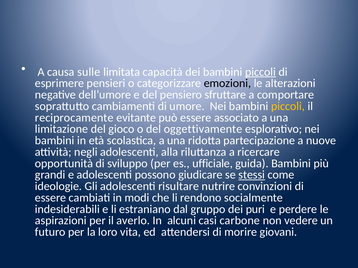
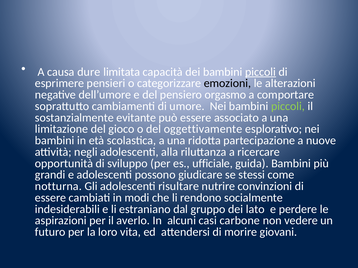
sulle: sulle -> dure (89, 72)
sfruttare: sfruttare -> orgasmo (225, 95)
piccoli colour: yellow -> light green (288, 106)
reciprocamente: reciprocamente -> sostanzialmente (74, 118)
stessi underline: present -> none (252, 175)
ideologie: ideologie -> notturna (58, 187)
puri: puri -> lato (255, 209)
